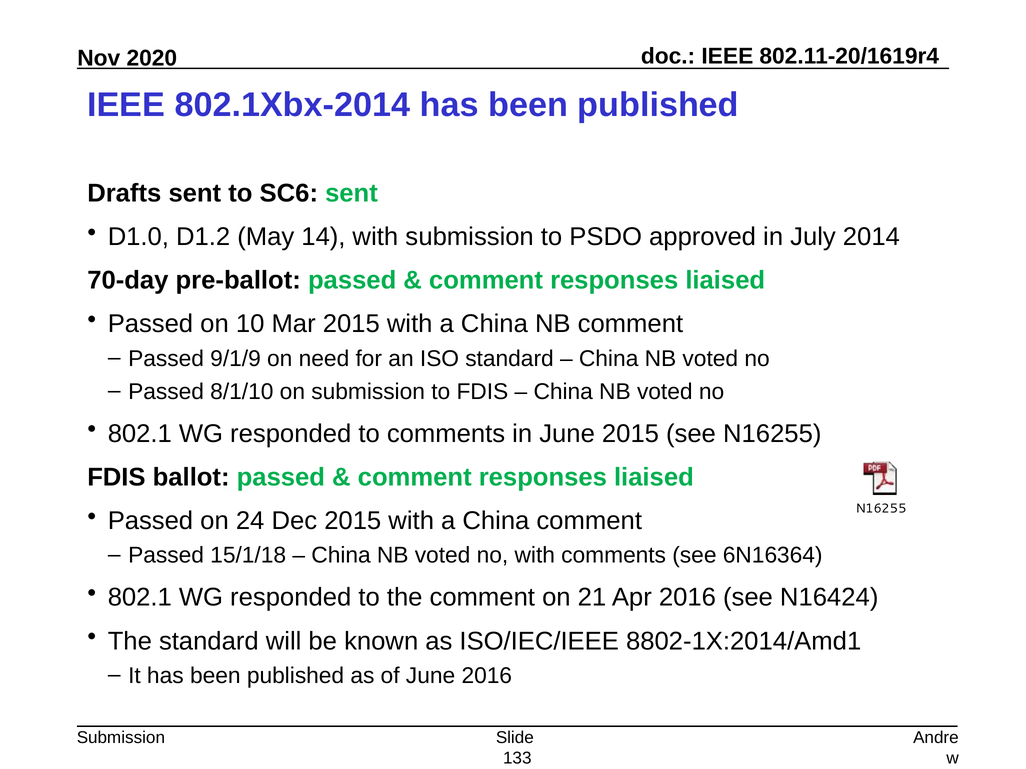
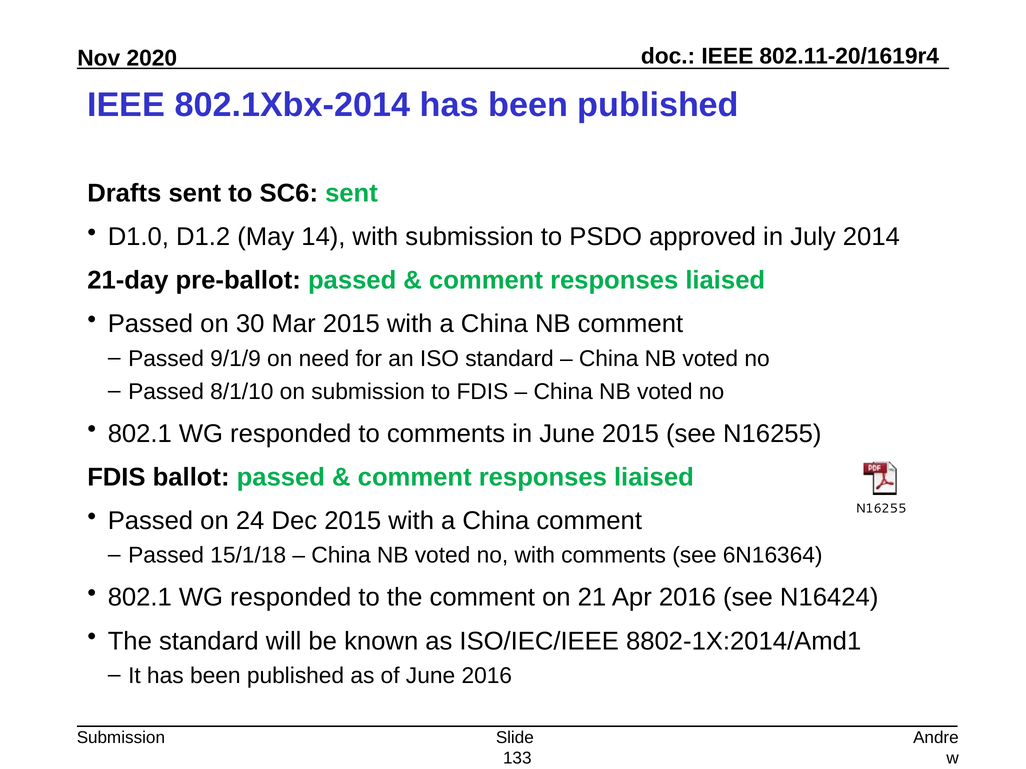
70-day: 70-day -> 21-day (128, 281)
10: 10 -> 30 (250, 324)
